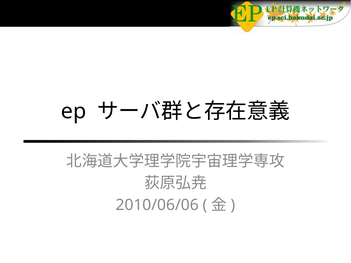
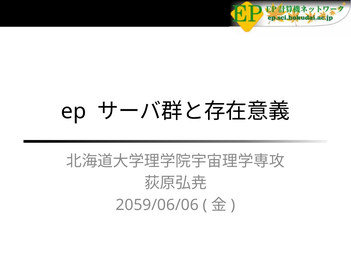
2010/06/06: 2010/06/06 -> 2059/06/06 (157, 205)
